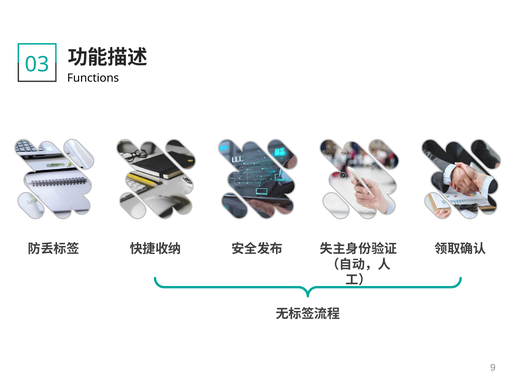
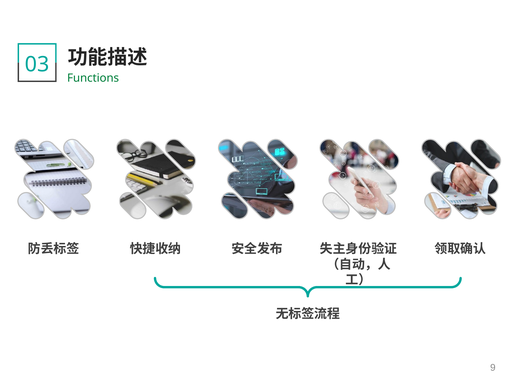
Functions colour: black -> green (93, 78)
